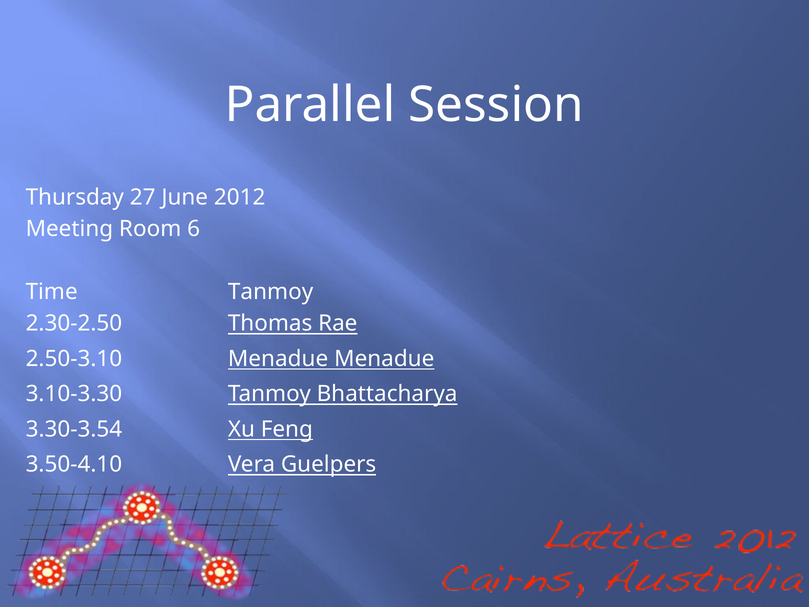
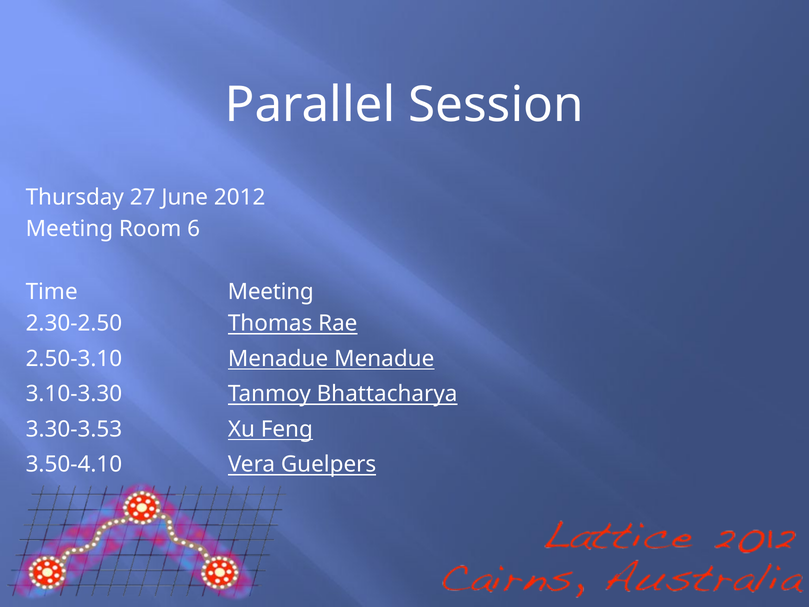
Time Tanmoy: Tanmoy -> Meeting (271, 292)
3.30-3.54: 3.30-3.54 -> 3.30-3.53 (74, 429)
